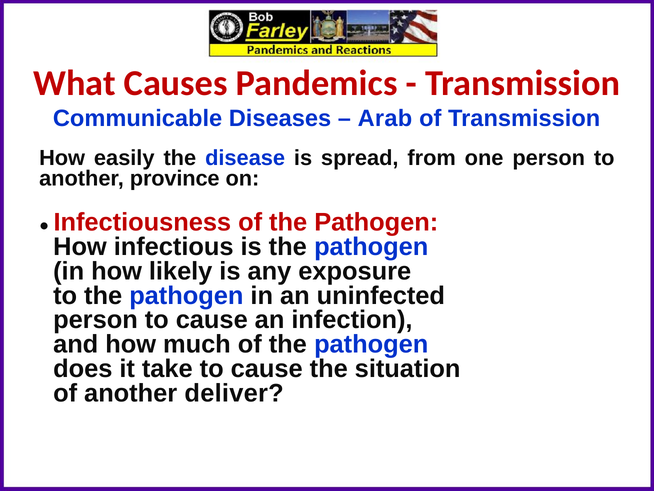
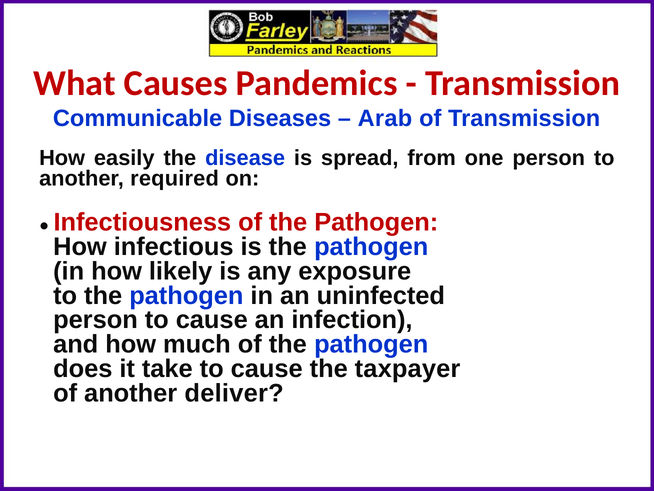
province: province -> required (175, 179)
situation: situation -> taxpayer (408, 369)
